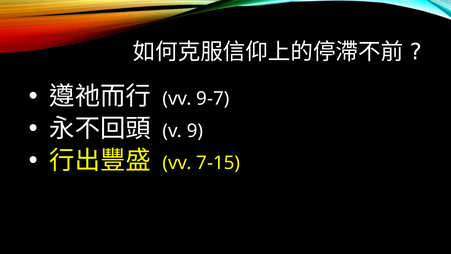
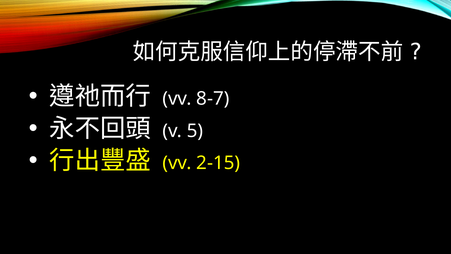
9-7: 9-7 -> 8-7 (213, 99)
9: 9 -> 5 (195, 131)
7-15: 7-15 -> 2-15 (218, 163)
